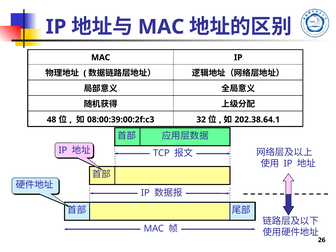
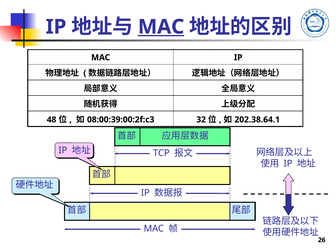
MAC underline: none -> present (161, 27)
